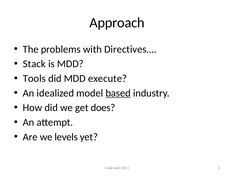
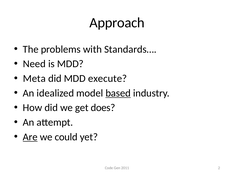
Directives…: Directives… -> Standards… (130, 49)
Stack: Stack -> Need (34, 64)
Tools: Tools -> Meta (34, 78)
Are underline: none -> present (30, 137)
levels: levels -> could (66, 137)
